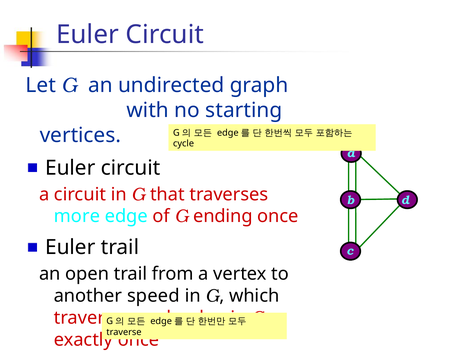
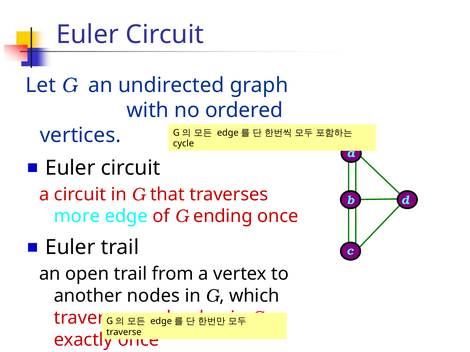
starting: starting -> ordered (244, 110)
speed: speed -> nodes (153, 296)
